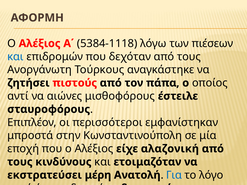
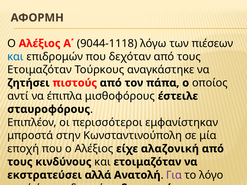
5384-1118: 5384-1118 -> 9044-1118 (107, 44)
Ανοργάνωτη: Ανοργάνωτη -> Ετοιμαζόταν (40, 70)
αιώνες: αιώνες -> έπιπλα (65, 96)
μέρη: μέρη -> αλλά (98, 175)
Για colour: blue -> purple (174, 175)
